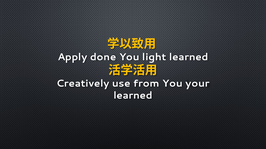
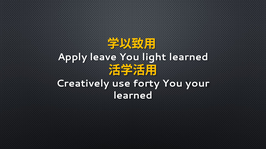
done: done -> leave (103, 57)
from: from -> forty (146, 84)
